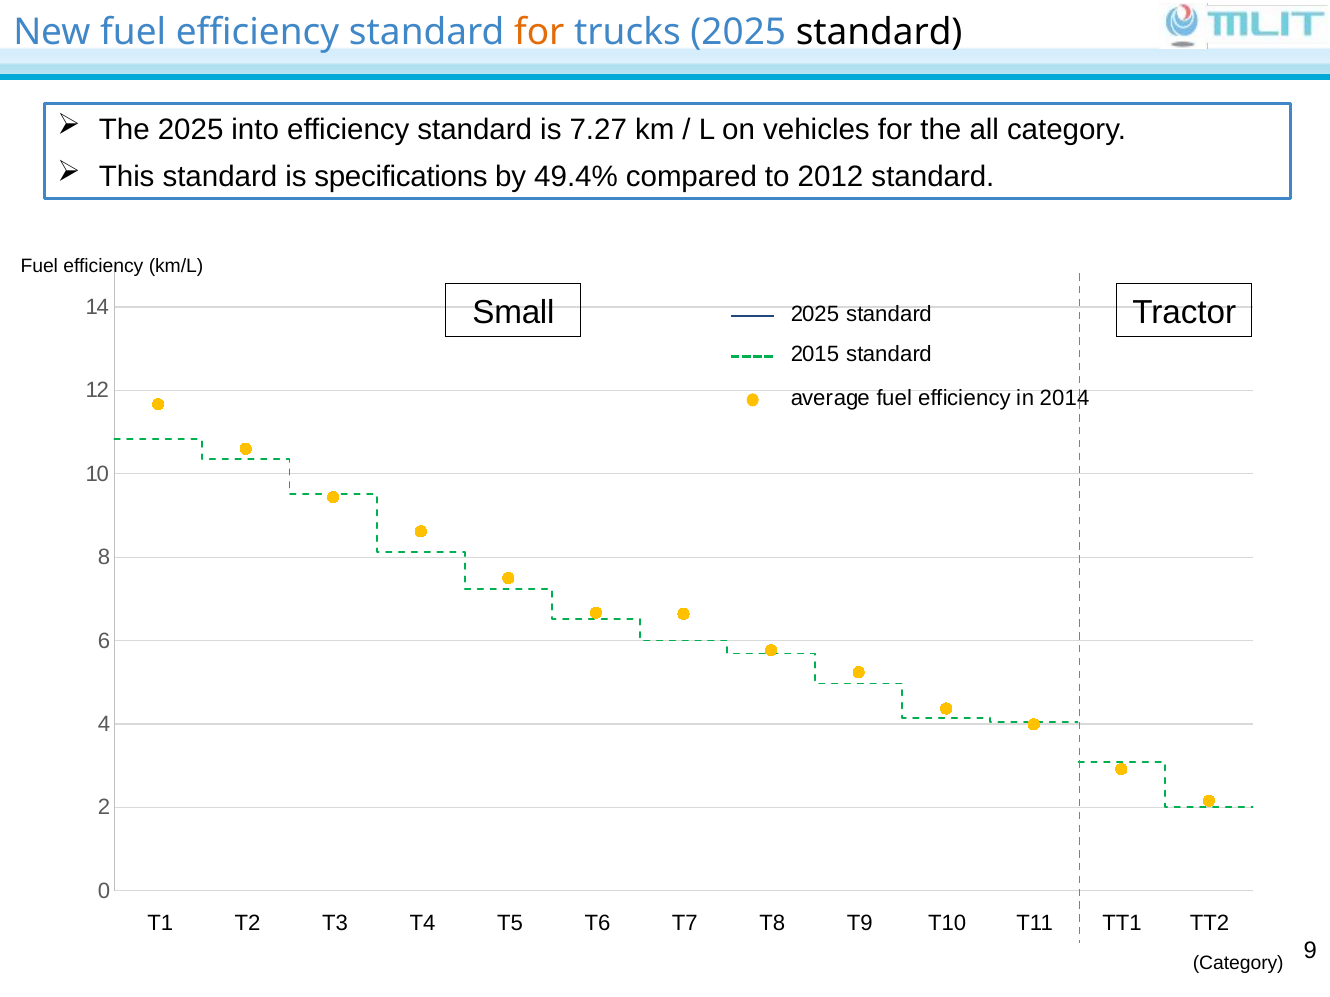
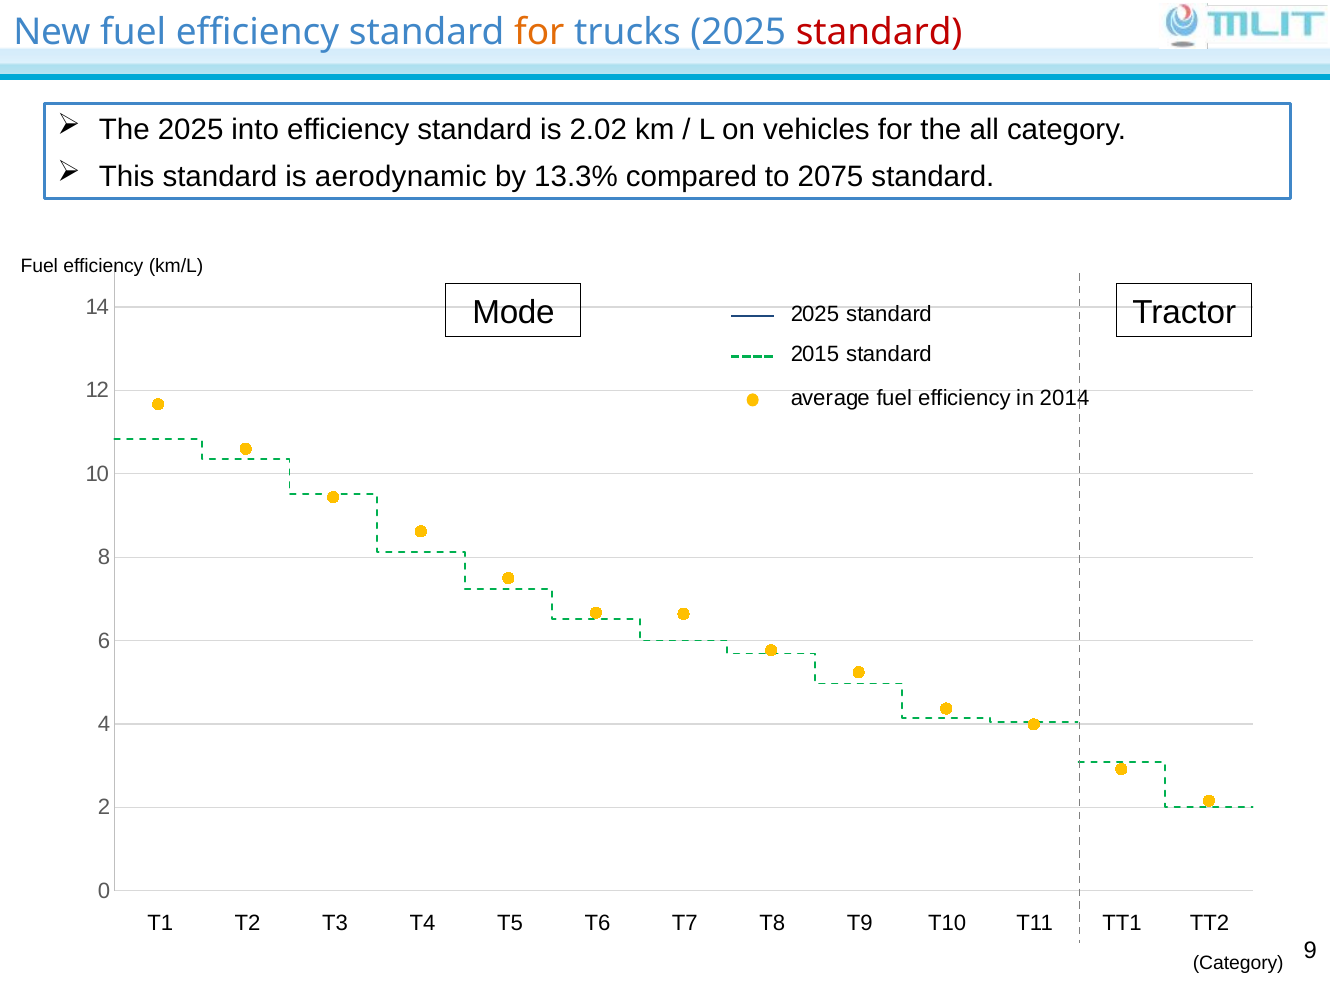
standard colour: black -> red (879, 32)
7.27: 7.27 -> 2.02 (598, 130)
specifications: specifications -> aerodynamic (401, 177)
49.4%: 49.4% -> 13.3% (576, 177)
2012: 2012 -> 2075 (831, 177)
Small: Small -> Mode (514, 313)
